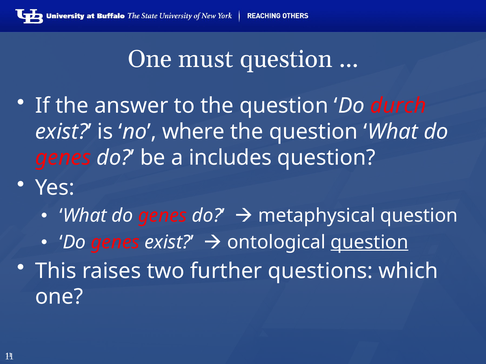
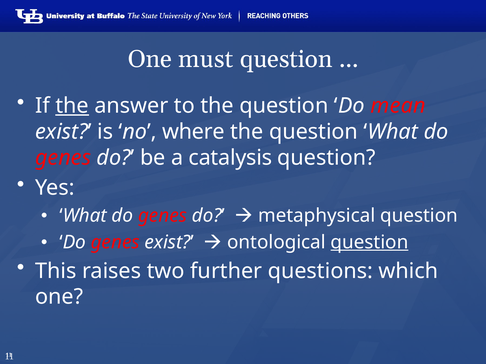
the underline: none -> present (72, 106)
durch: durch -> mean (398, 106)
includes: includes -> catalysis (230, 158)
